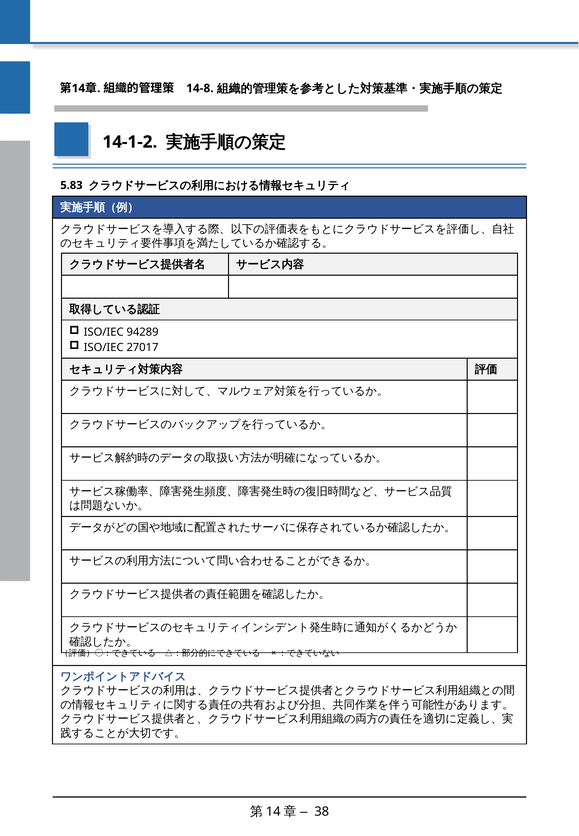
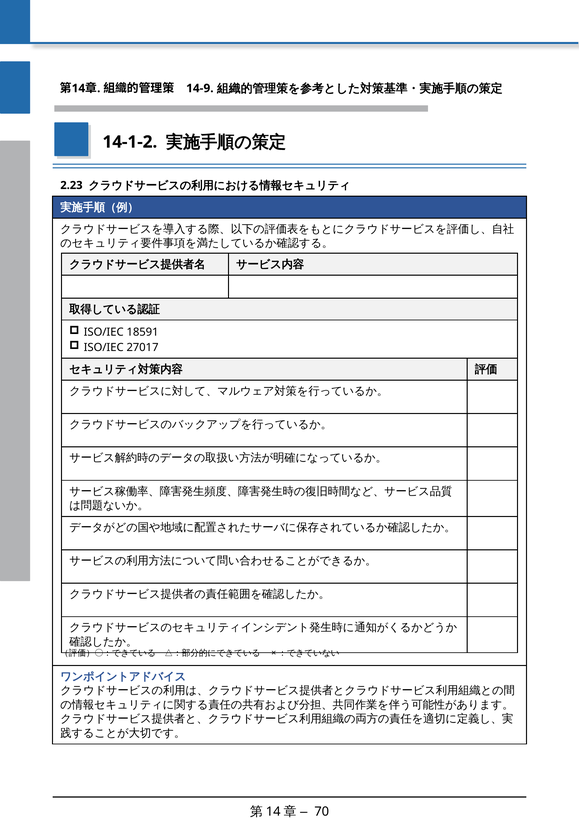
14-8: 14-8 -> 14-9 (200, 88)
5.83: 5.83 -> 2.23 (71, 185)
94289: 94289 -> 18591 (143, 332)
38: 38 -> 70 (322, 812)
